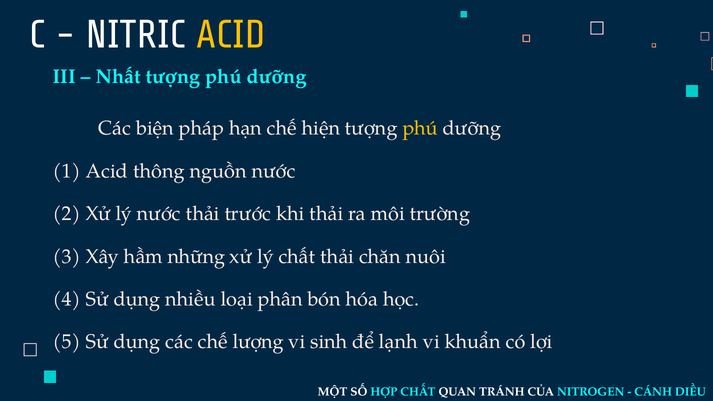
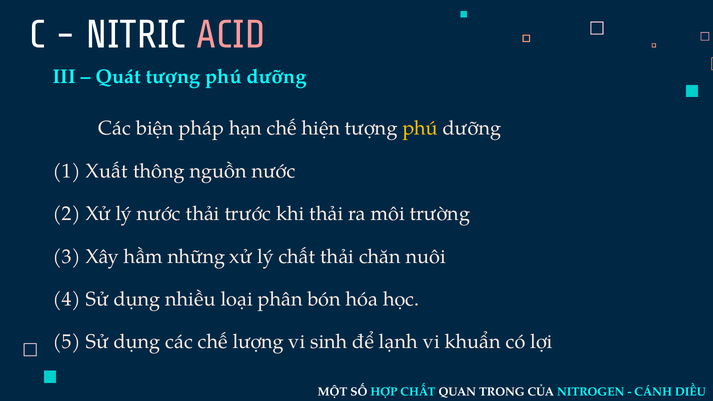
ACID colour: yellow -> pink (231, 35)
Nhất: Nhất -> Quát (118, 77)
1 Acid: Acid -> Xuất (107, 171)
TRÁNH: TRÁNH -> TRONG (502, 392)
